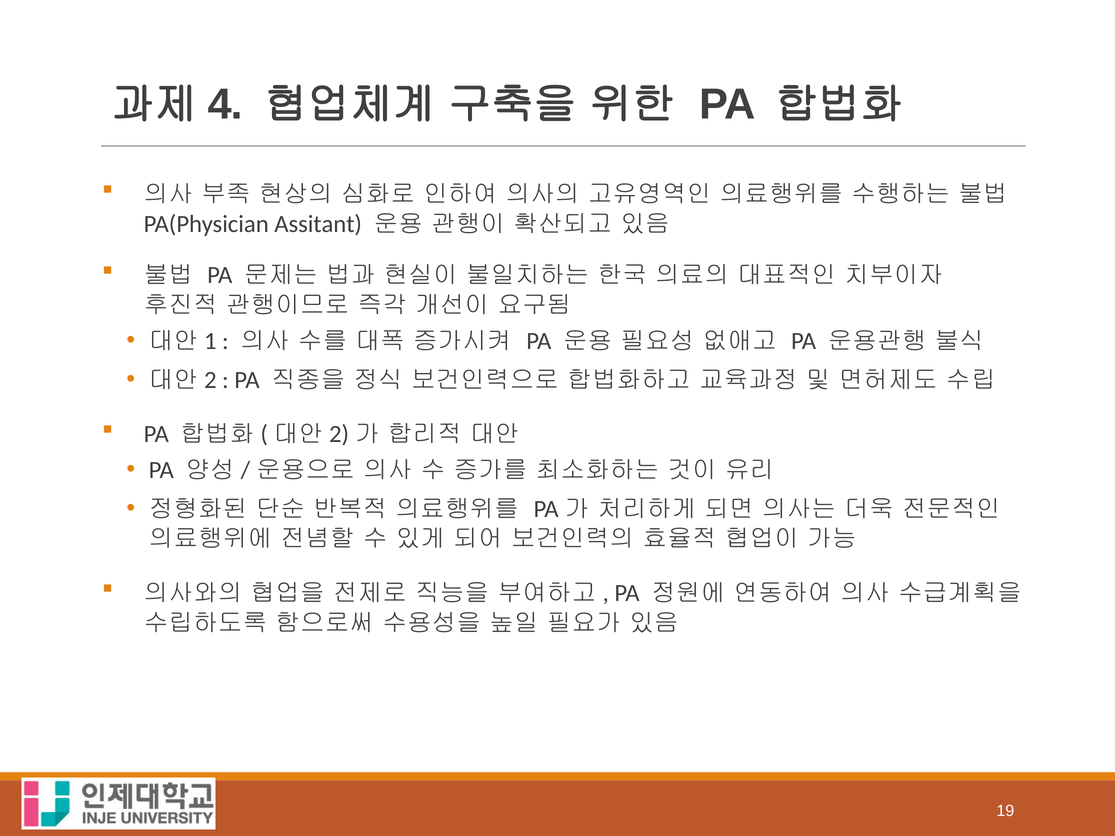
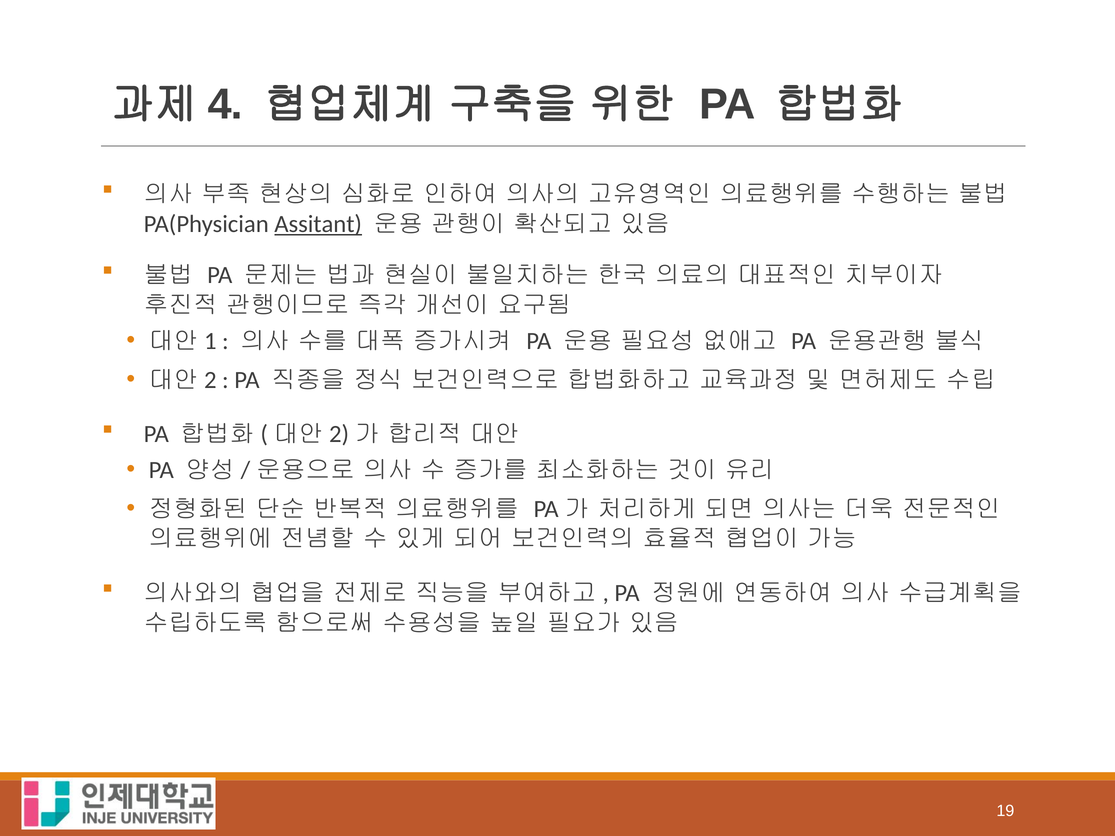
Assitant underline: none -> present (318, 224)
